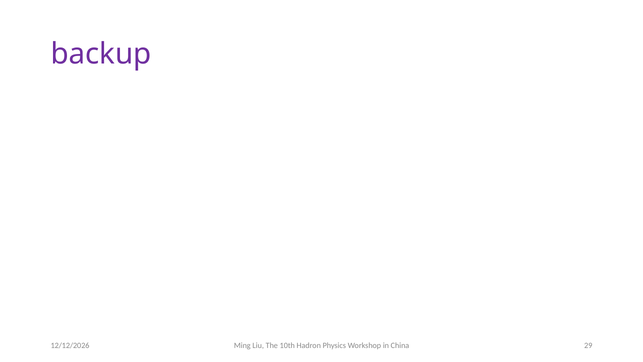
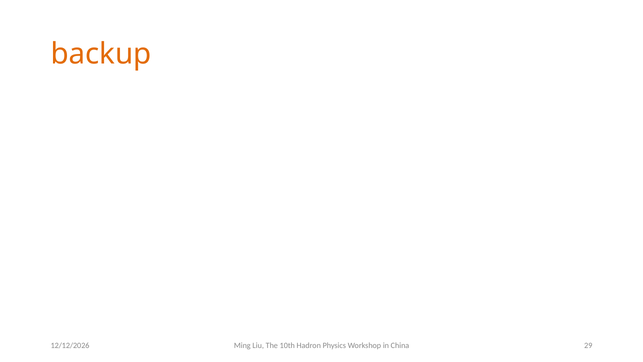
backup colour: purple -> orange (101, 54)
